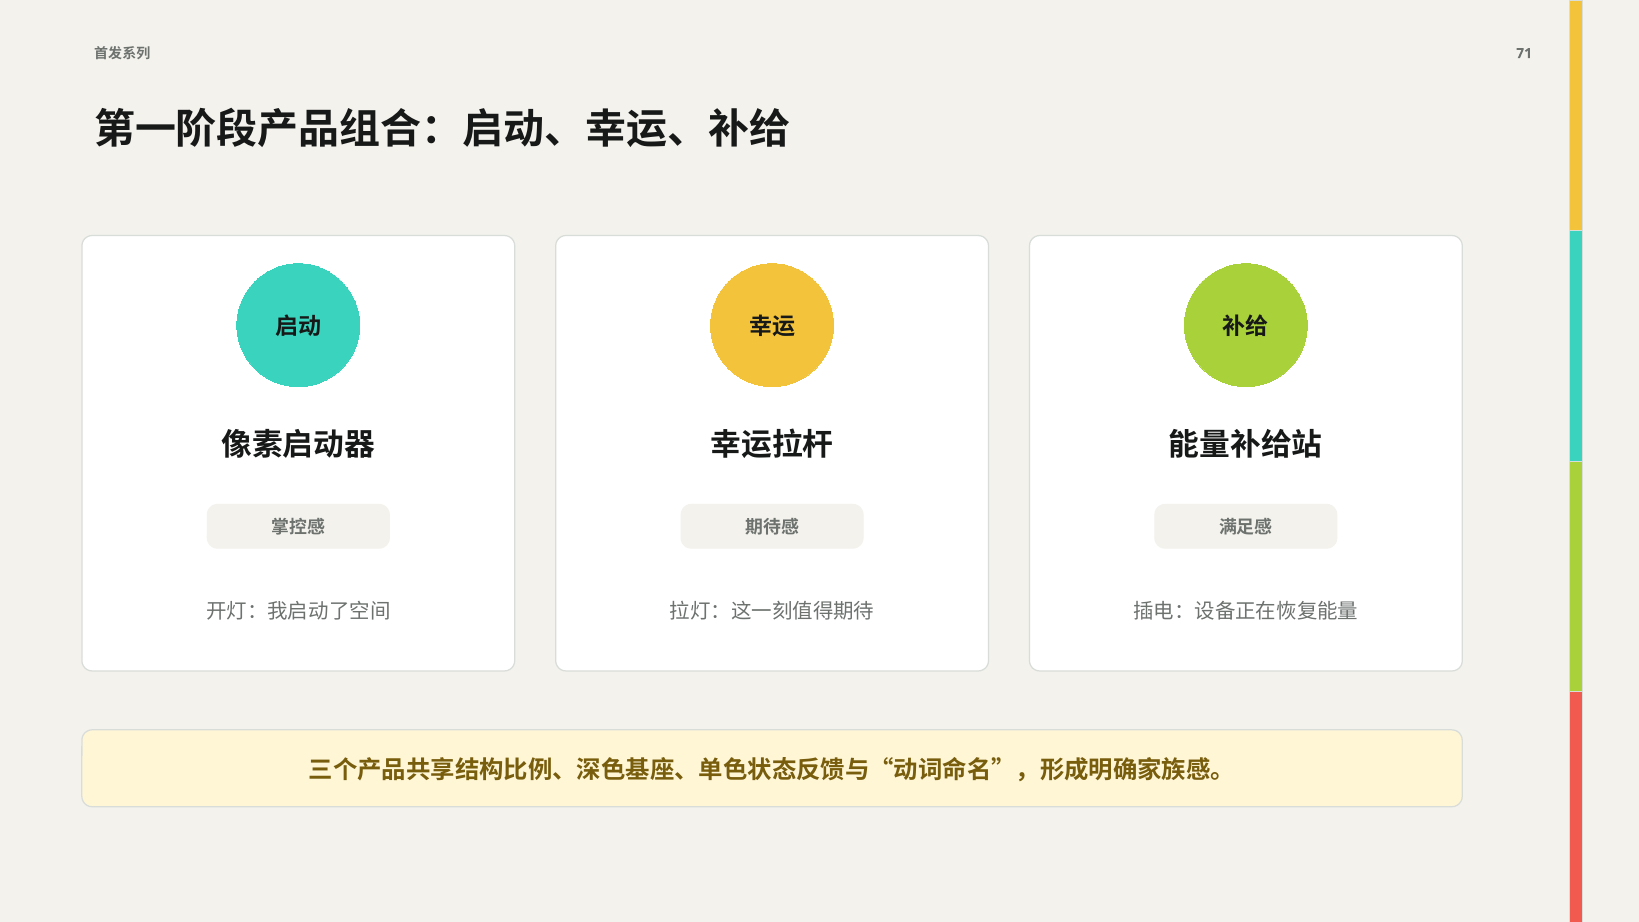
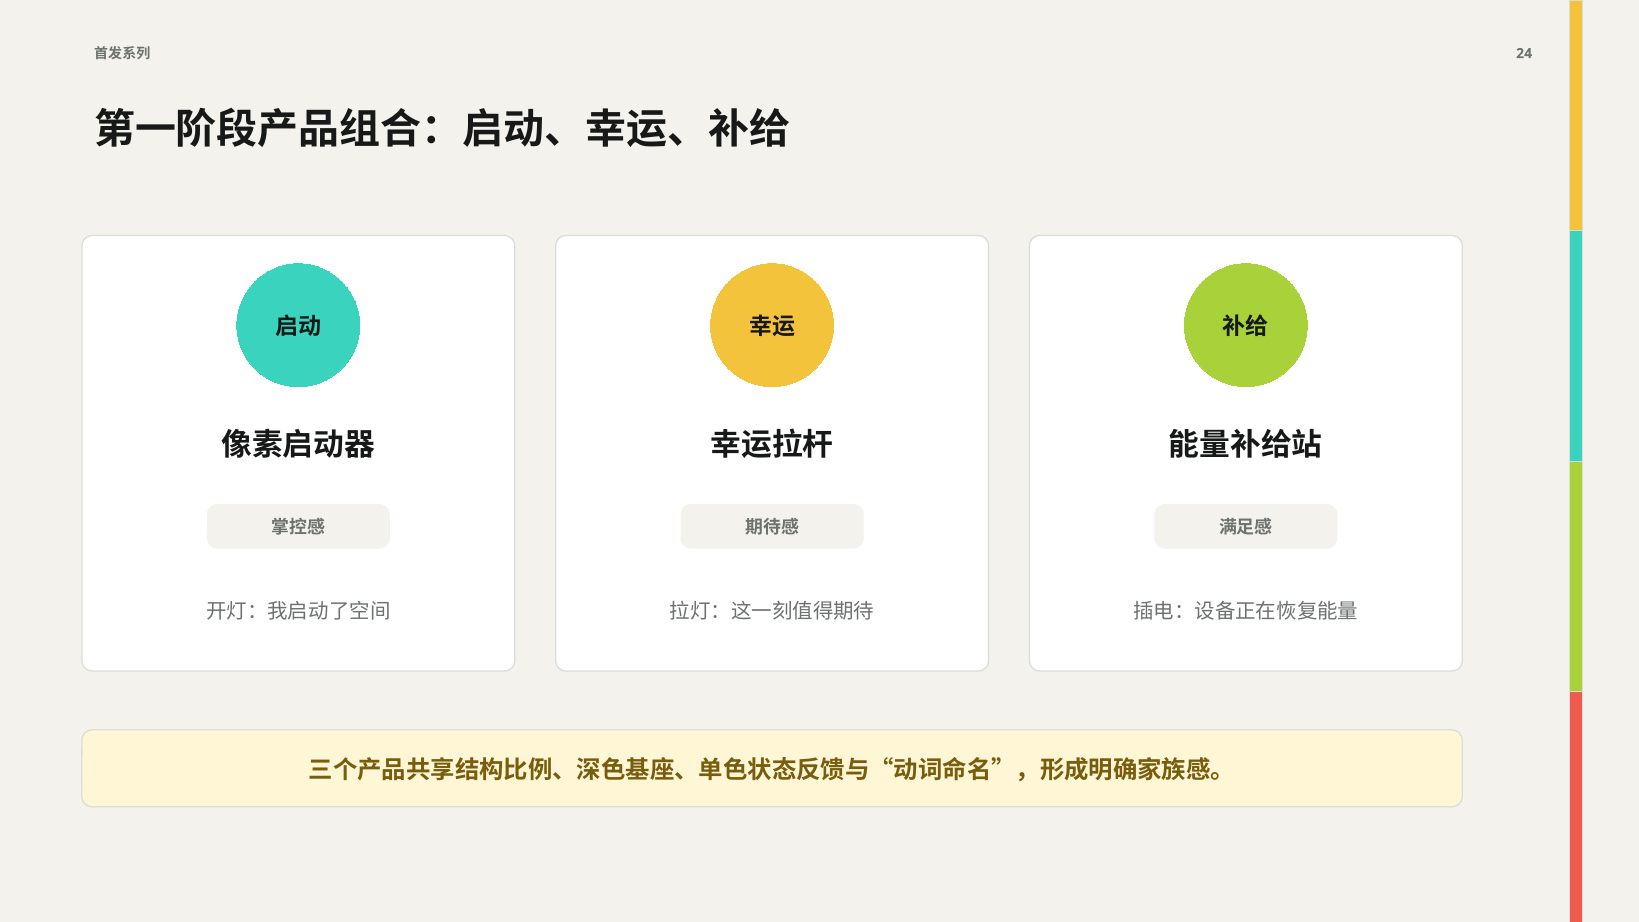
71: 71 -> 24 (1524, 53)
